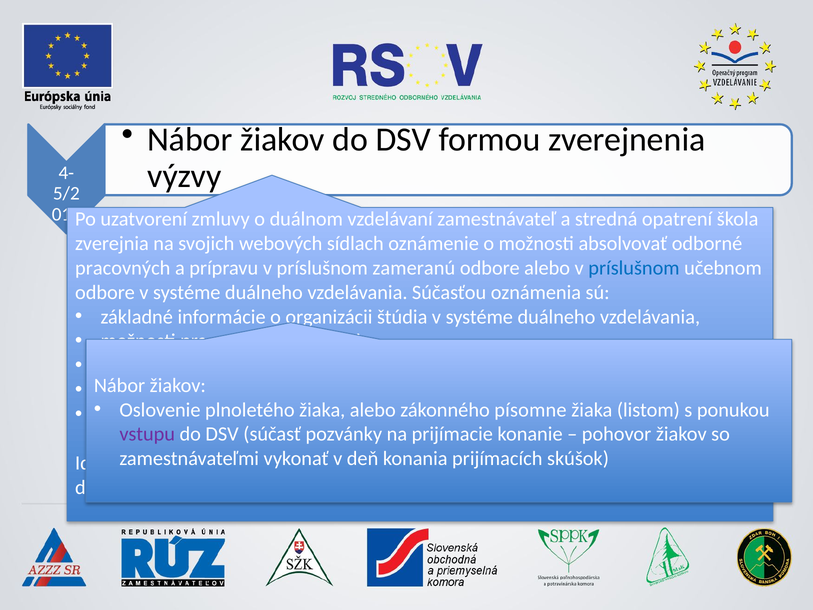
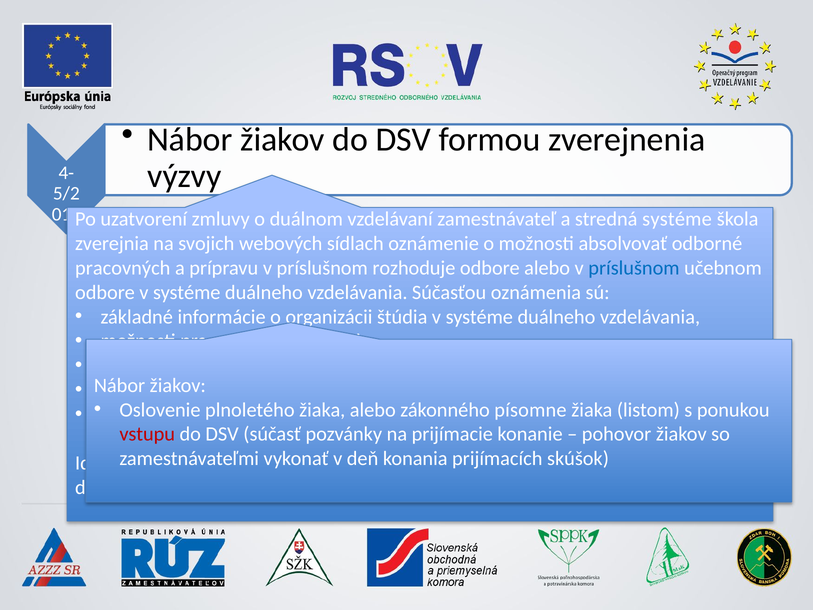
stredná opatrení: opatrení -> systéme (677, 219)
zameranú: zameranú -> rozhoduje (414, 268)
vstupu colour: purple -> red (147, 434)
